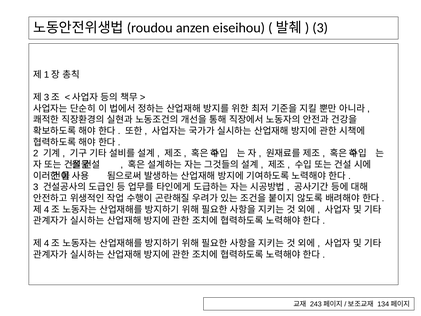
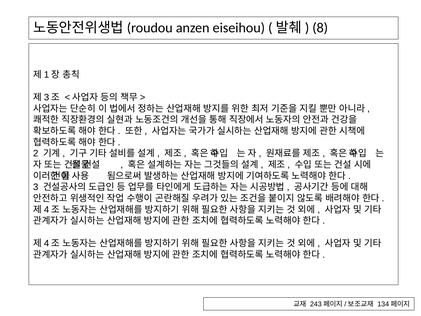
3: 3 -> 8 (320, 28)
